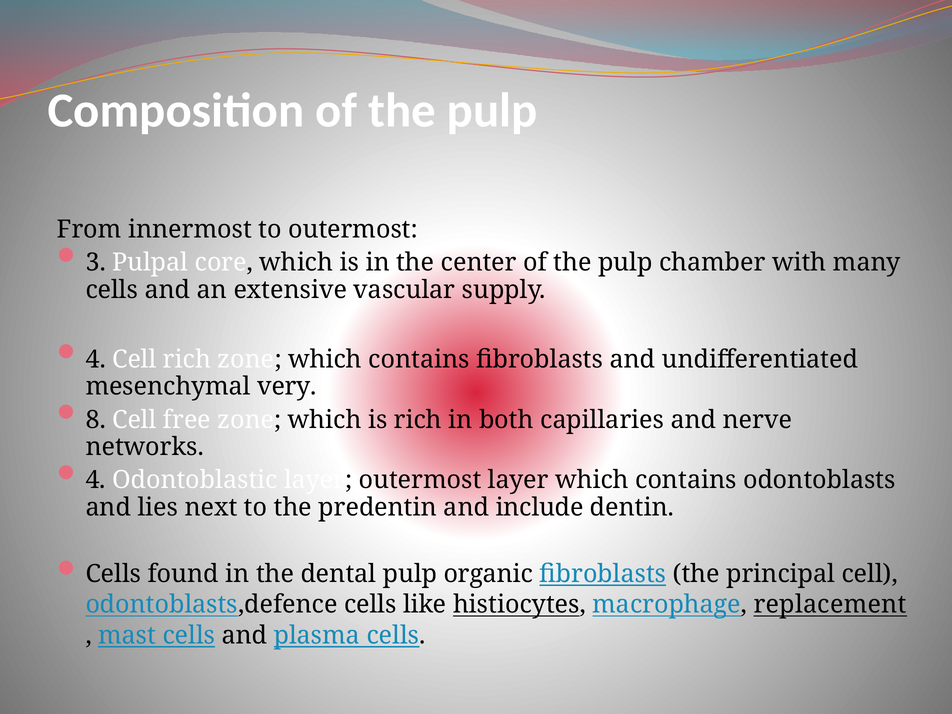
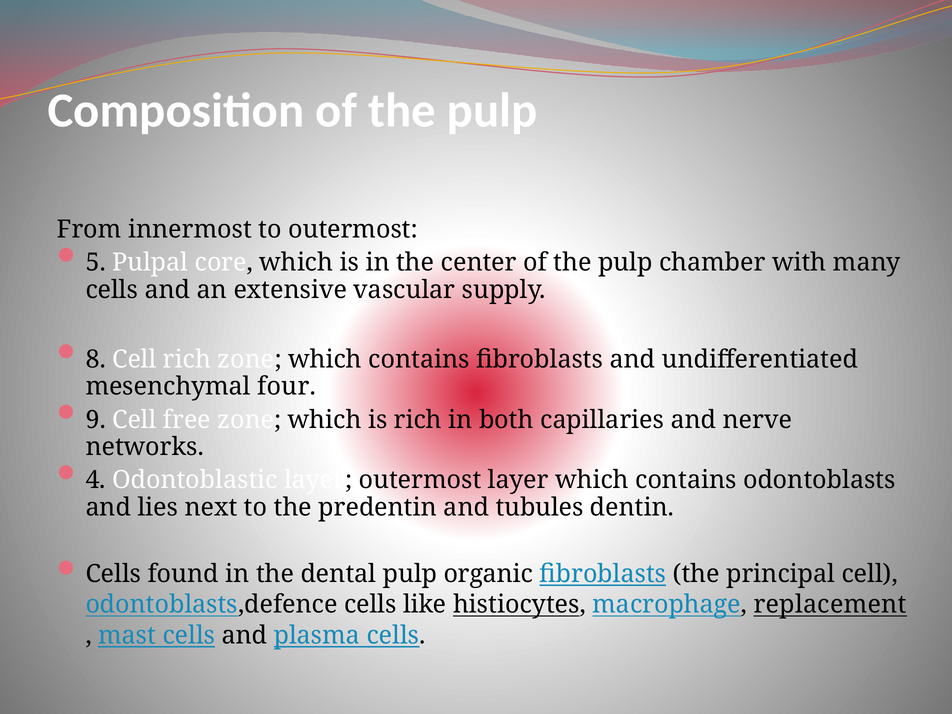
3: 3 -> 5 (96, 263)
4: 4 -> 8 (96, 359)
very: very -> four (287, 386)
8: 8 -> 9 (96, 420)
include: include -> tubules (540, 507)
